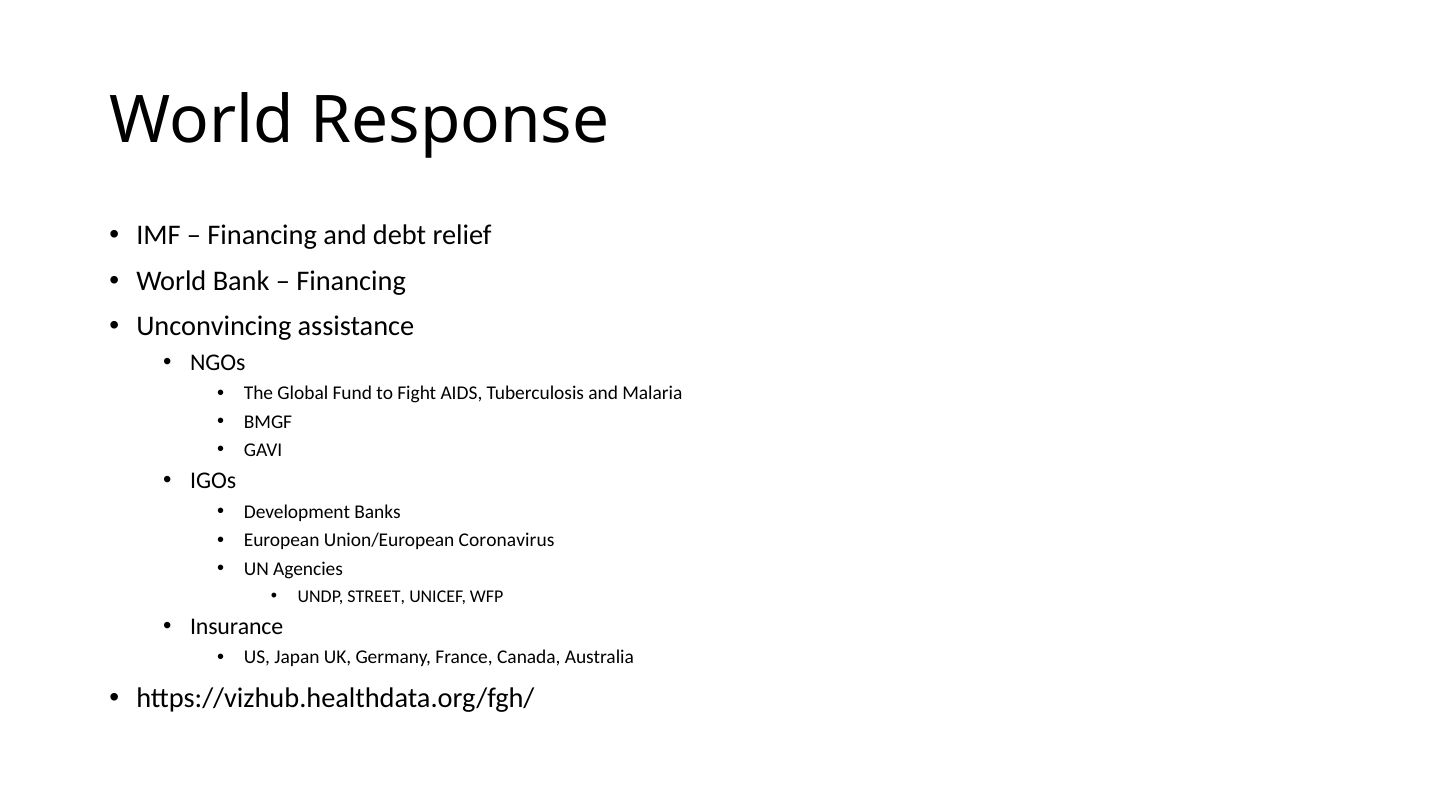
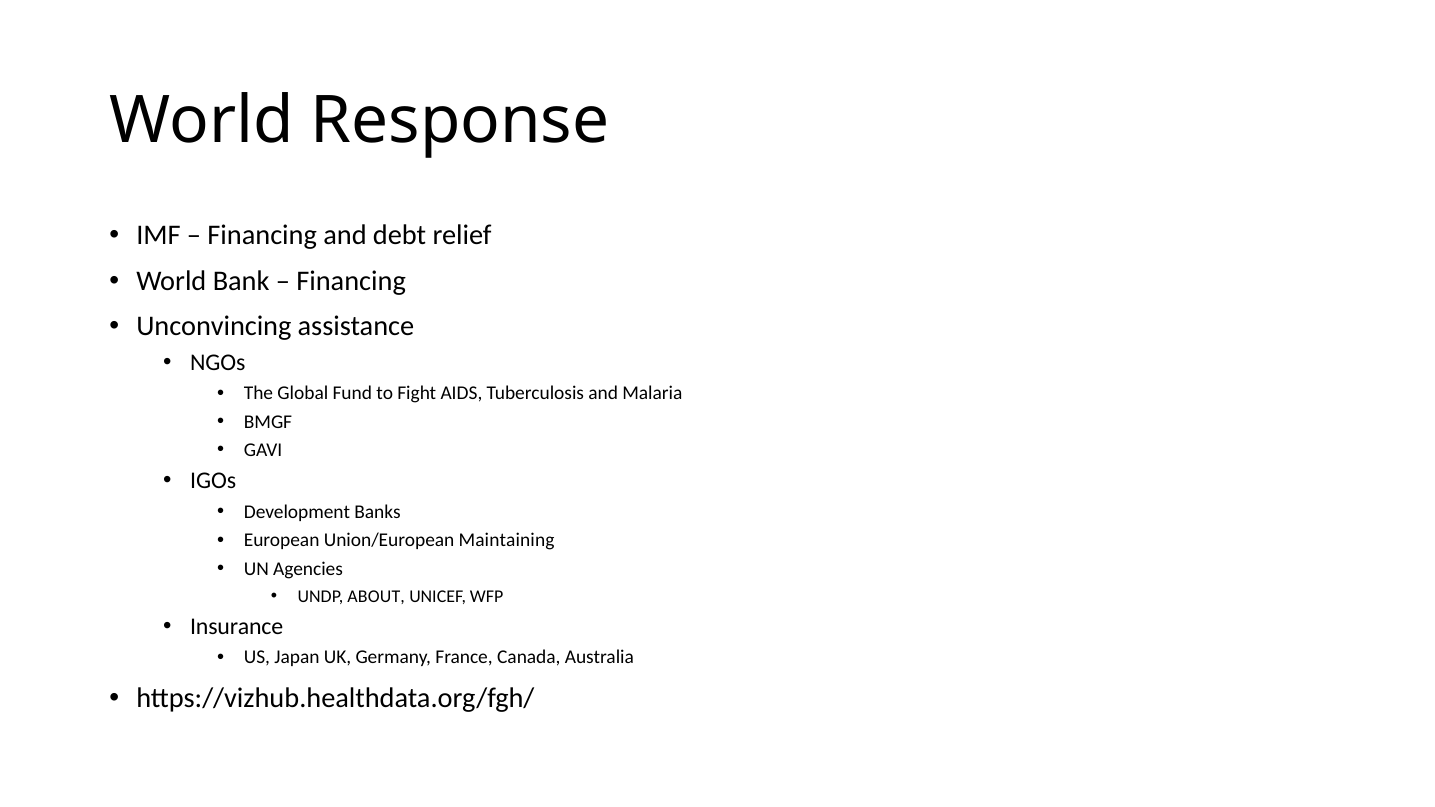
Coronavirus: Coronavirus -> Maintaining (507, 540)
STREET: STREET -> ABOUT (376, 597)
